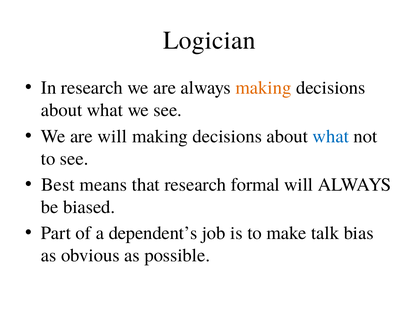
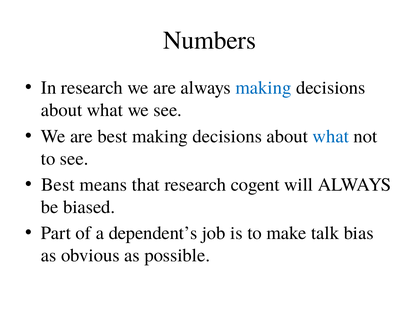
Logician: Logician -> Numbers (210, 41)
making colour: orange -> blue (263, 88)
are will: will -> best (112, 136)
formal: formal -> cogent (255, 185)
